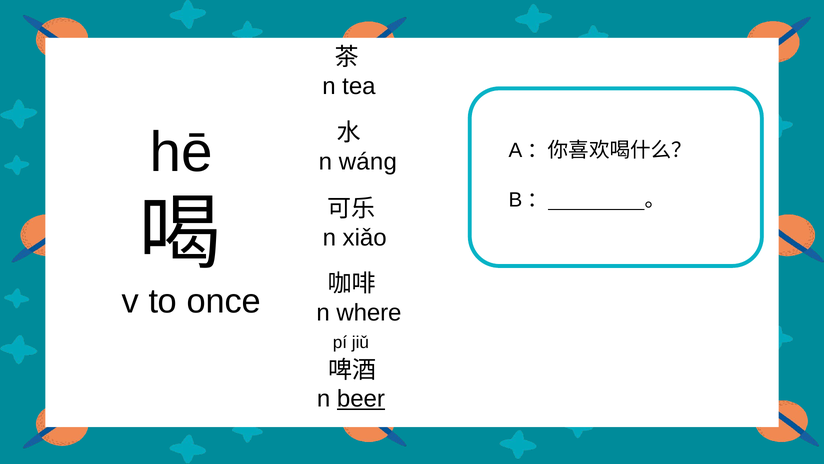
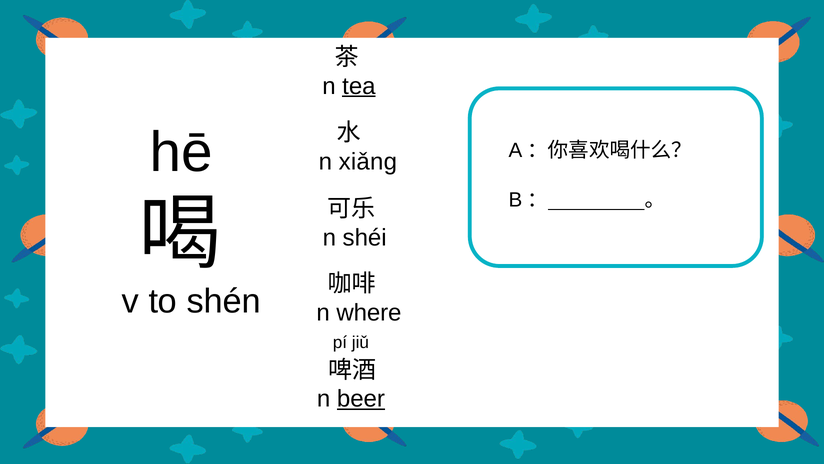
tea underline: none -> present (359, 86)
wáng: wáng -> xiǎng (368, 162)
xiǎo: xiǎo -> shéi (365, 237)
once: once -> shén (224, 301)
